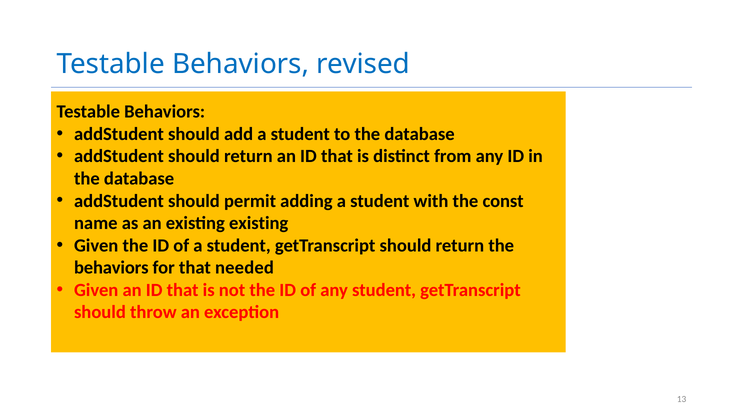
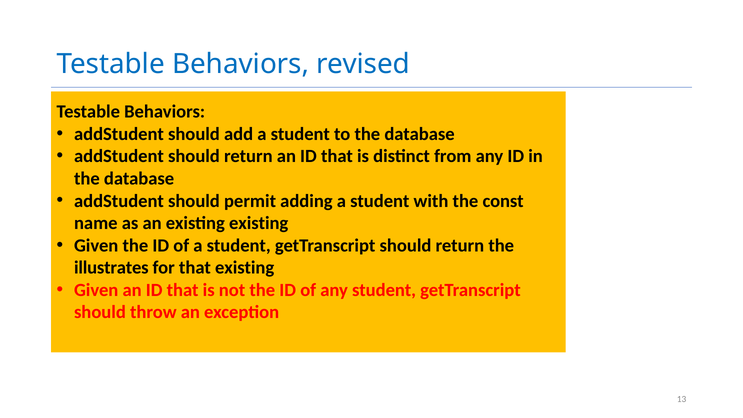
behaviors: behaviors -> illustrates (111, 268)
that needed: needed -> existing (245, 268)
